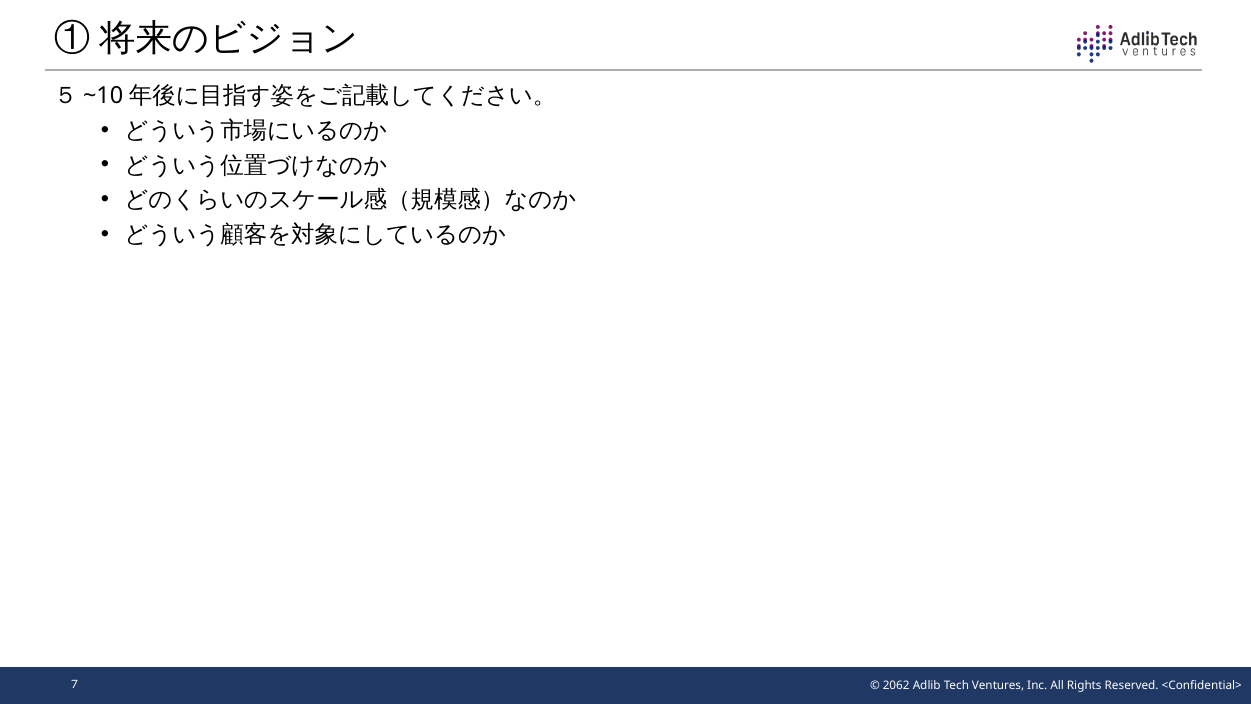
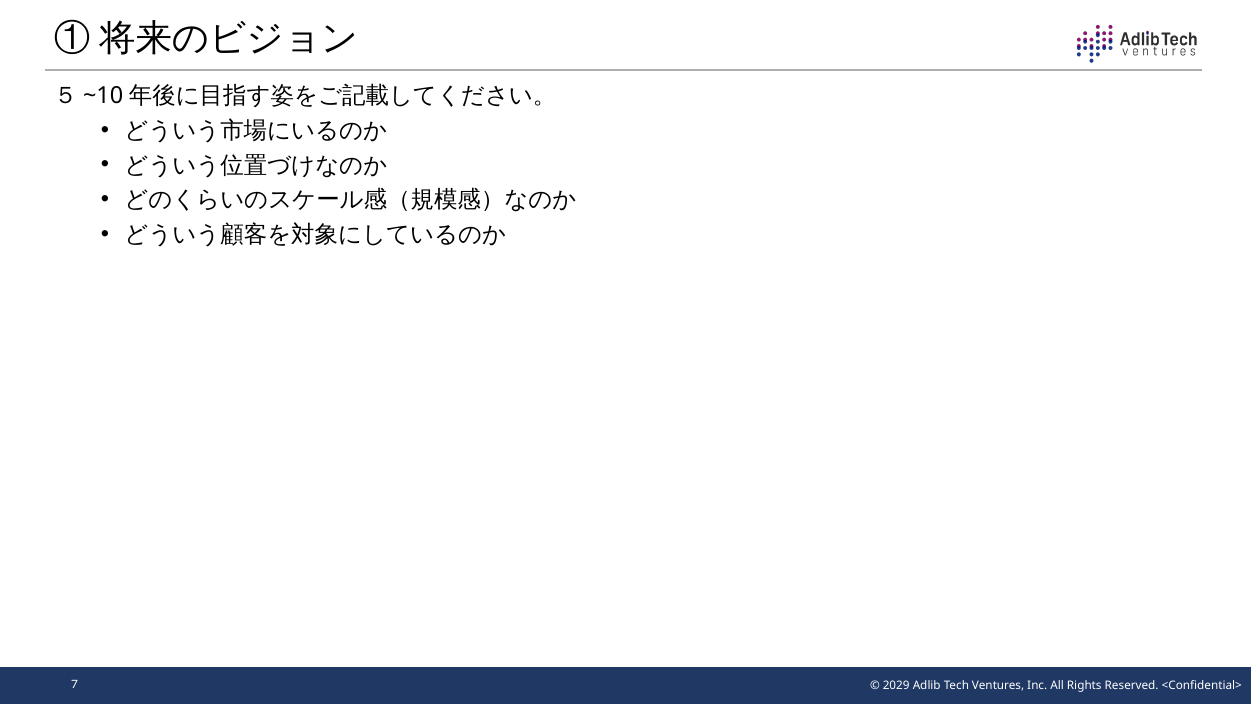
2062: 2062 -> 2029 (896, 686)
